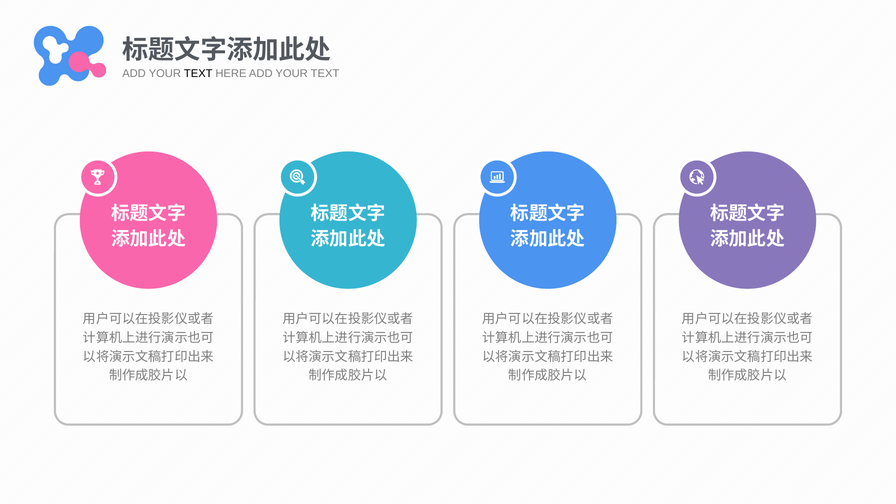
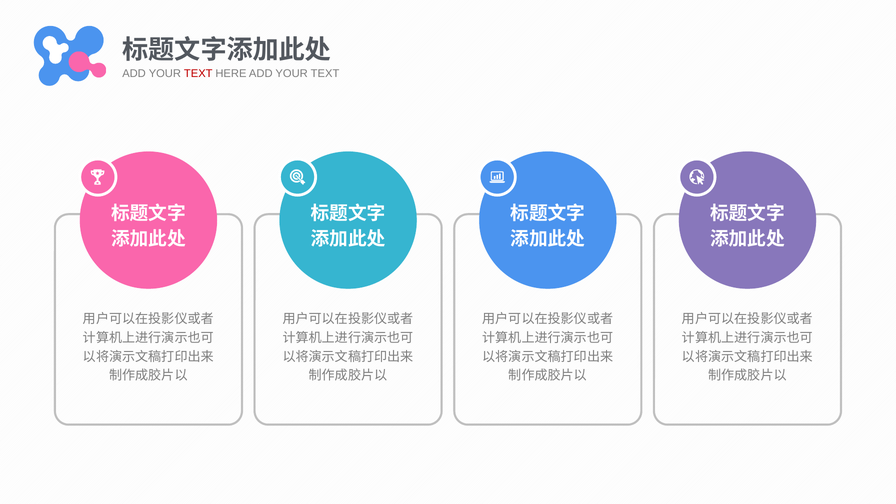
TEXT colour: black -> red (198, 74)
